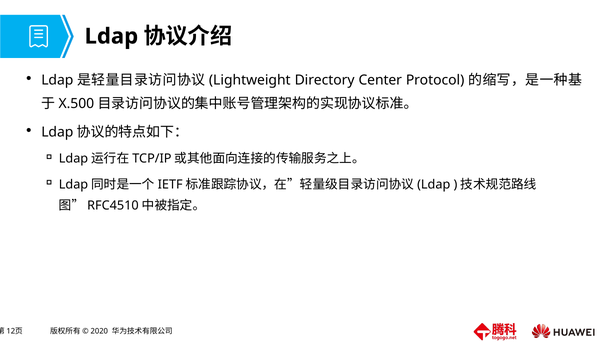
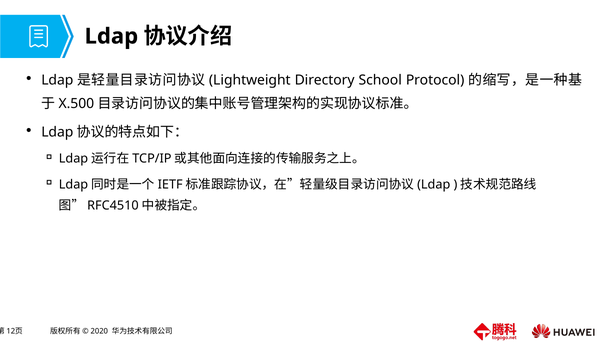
Center: Center -> School (380, 80)
